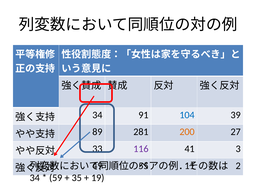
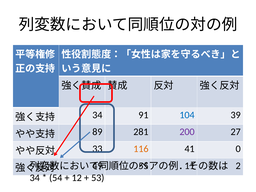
200 colour: orange -> purple (187, 132)
116 colour: purple -> orange (141, 149)
3: 3 -> 0 (238, 149)
59: 59 -> 54 (56, 178)
35: 35 -> 12 (77, 178)
19: 19 -> 53 (98, 178)
